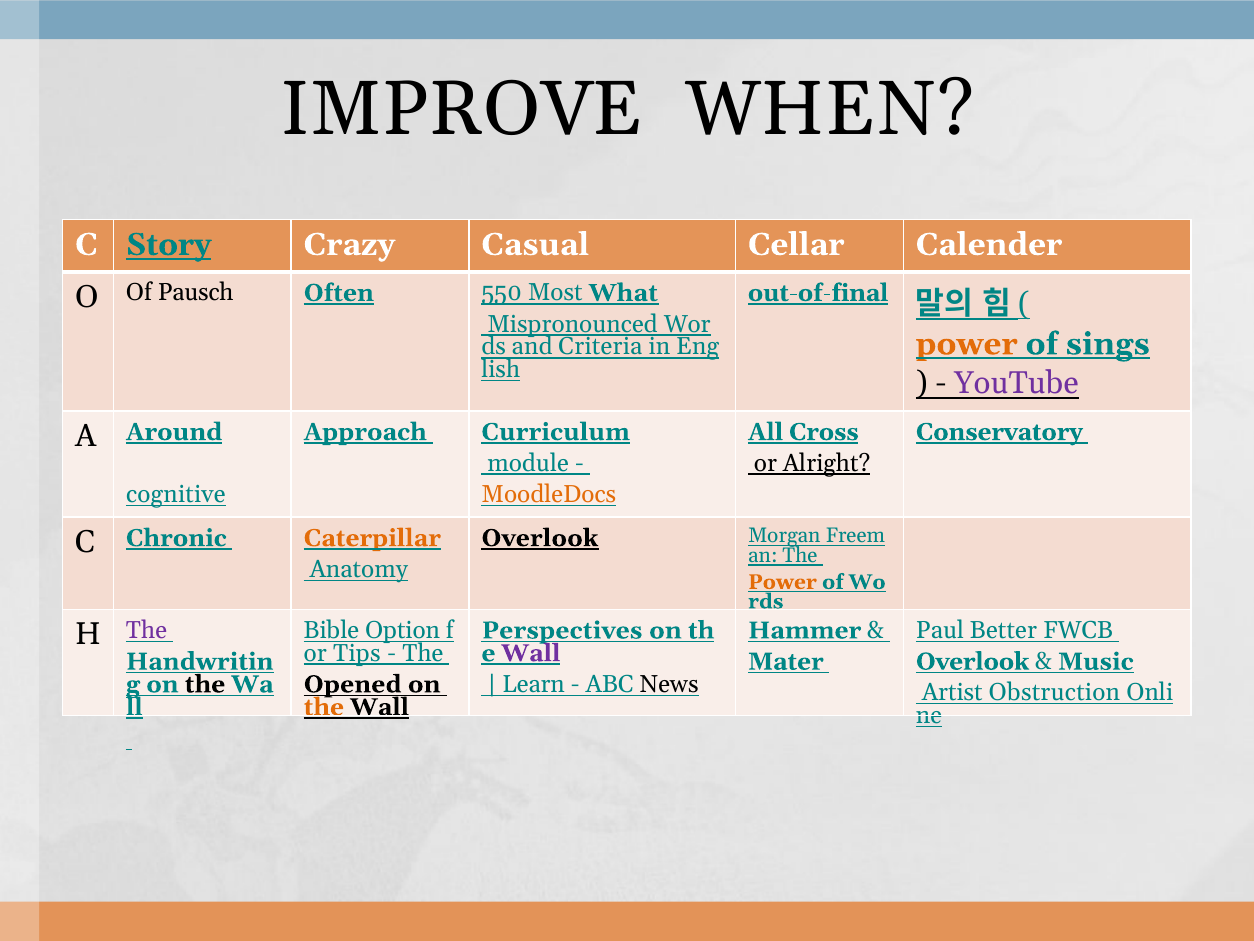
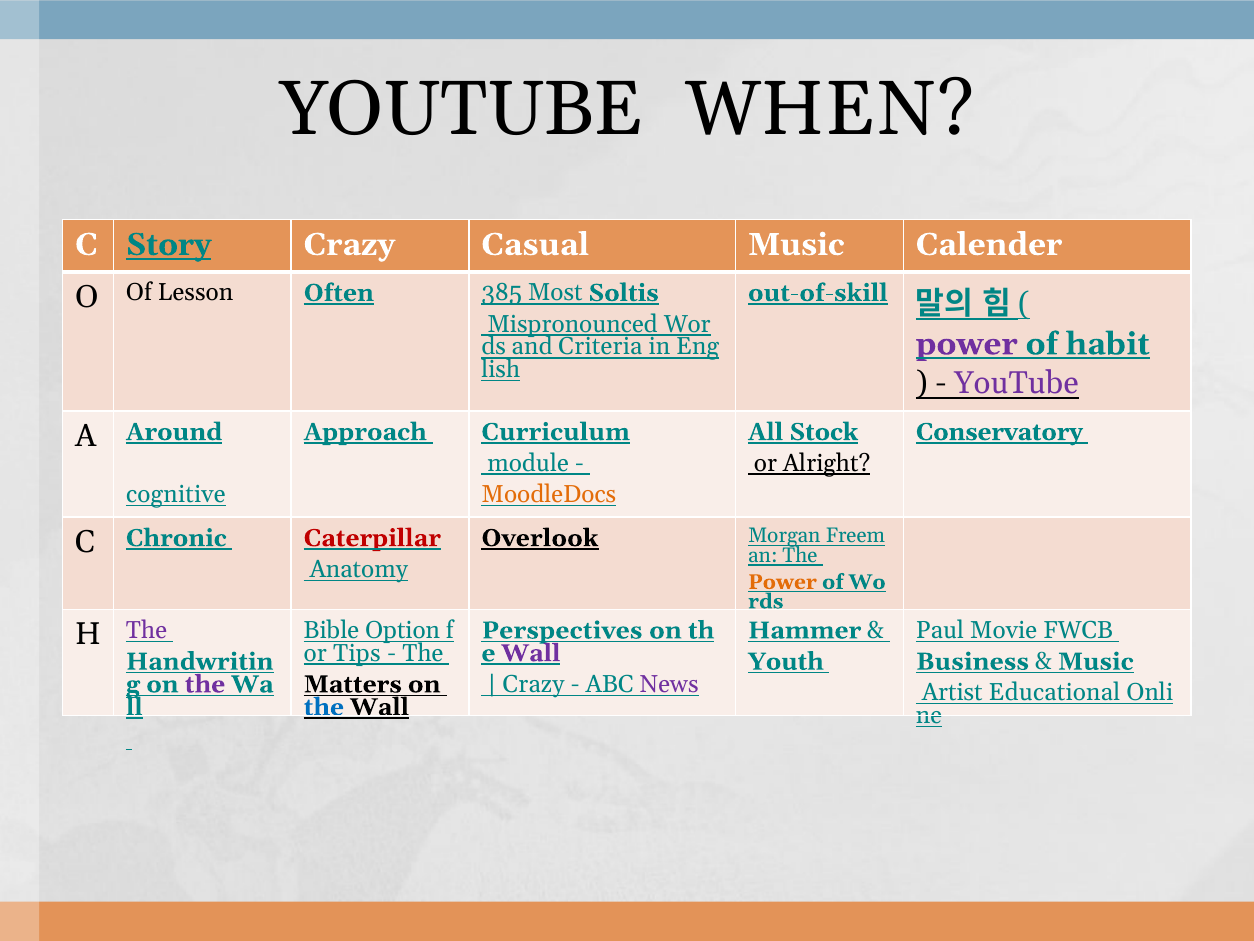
IMPROVE: IMPROVE -> YOUTUBE (462, 109)
Casual Cellar: Cellar -> Music (796, 244)
out-of-final: out-of-final -> out-of-skill (818, 293)
Pausch: Pausch -> Lesson (196, 293)
550: 550 -> 385 (502, 293)
What: What -> Soltis (624, 293)
power colour: orange -> purple (967, 344)
sings: sings -> habit (1108, 344)
Cross: Cross -> Stock (824, 432)
Caterpillar colour: orange -> red (372, 538)
Better: Better -> Movie (1004, 630)
Mater: Mater -> Youth (786, 661)
Overlook: Overlook -> Business (972, 661)
the colour: black -> purple (205, 684)
Opened: Opened -> Matters (353, 684)
Learn: Learn -> Crazy (533, 684)
News colour: black -> purple (669, 684)
Obstruction: Obstruction -> Educational (1054, 692)
the colour: orange -> blue (324, 707)
